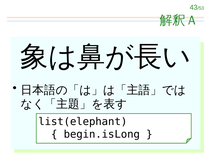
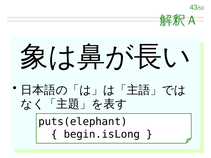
list(elephant: list(elephant -> puts(elephant (83, 122)
